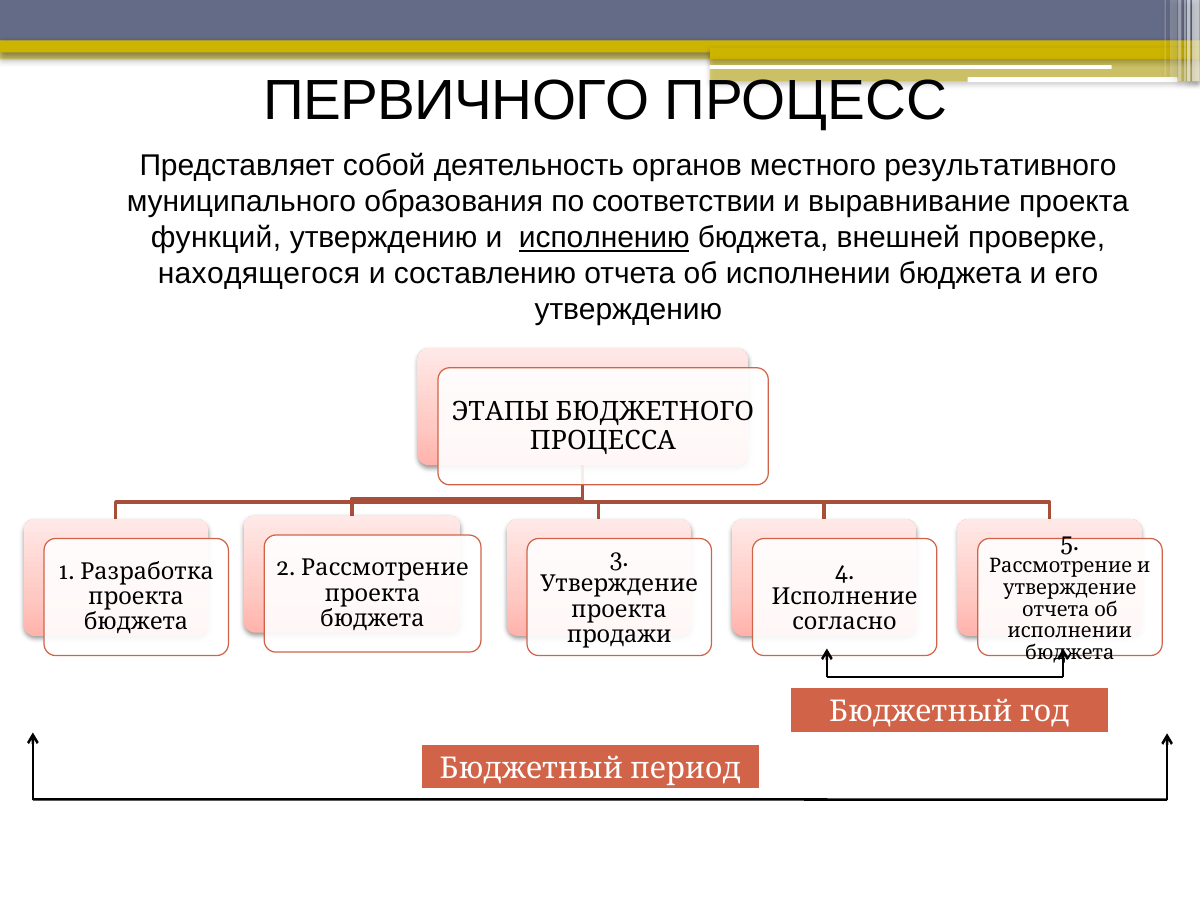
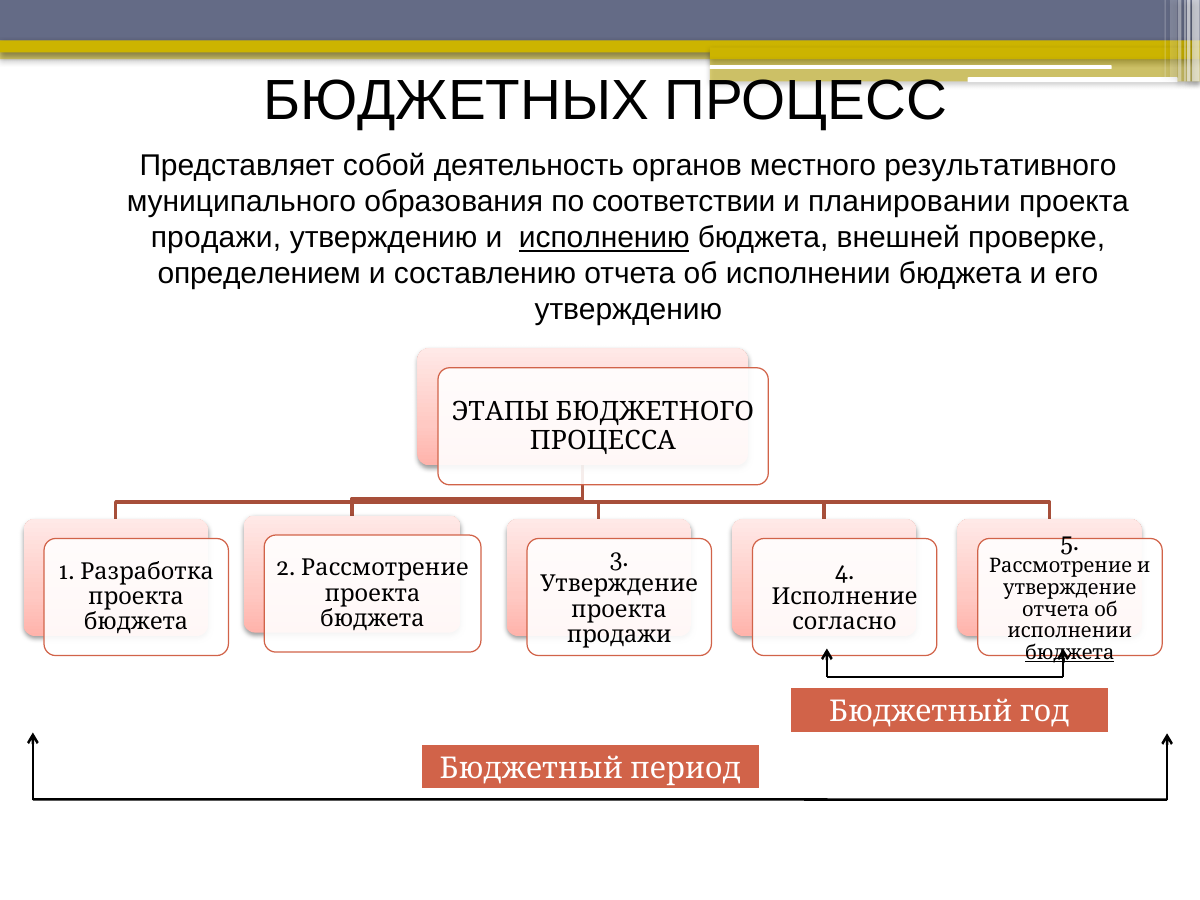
ПЕРВИЧНОГО: ПЕРВИЧНОГО -> БЮДЖЕТНЫХ (456, 101)
выравнивание: выравнивание -> планировании (909, 202)
функций: функций -> продажи (216, 238)
находящегося: находящегося -> определением (259, 274)
бюджета underline: none -> present (1070, 653)
